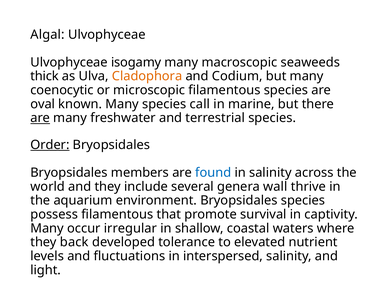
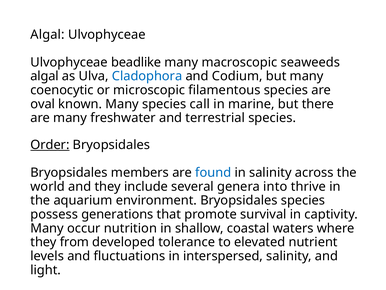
isogamy: isogamy -> beadlike (136, 62)
thick: thick -> algal (45, 76)
Cladophora colour: orange -> blue (147, 76)
are underline: present -> none (40, 118)
wall: wall -> into (275, 186)
possess filamentous: filamentous -> generations (117, 214)
irregular: irregular -> nutrition (130, 228)
back: back -> from (74, 242)
